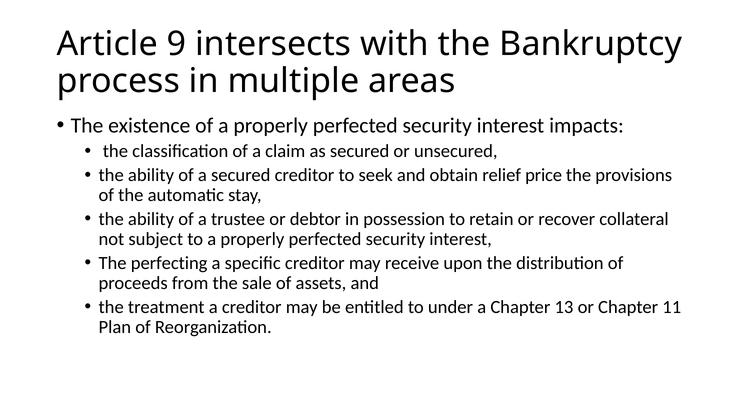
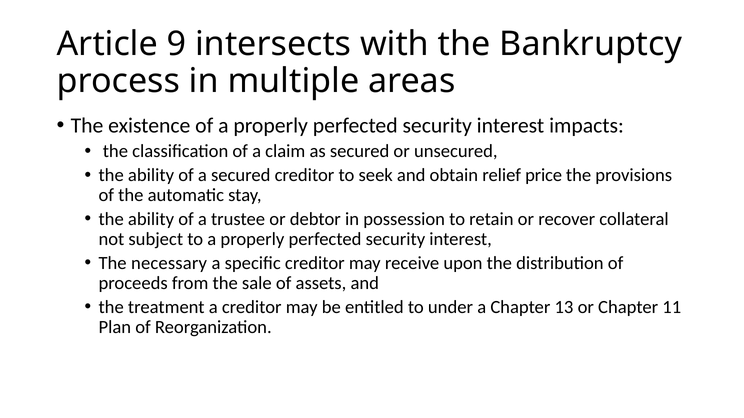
perfecting: perfecting -> necessary (169, 263)
